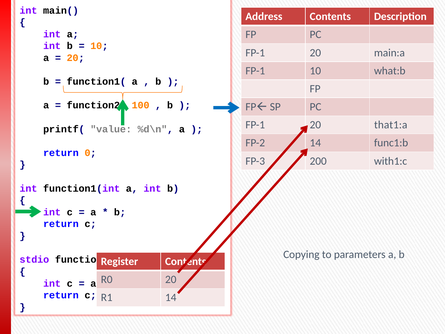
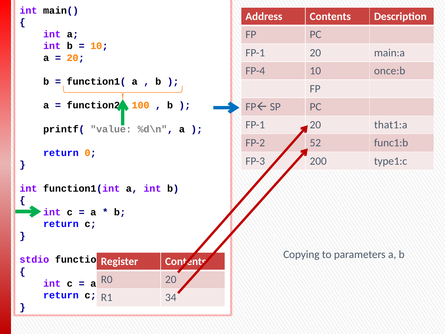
FP-1: FP-1 -> FP-4 (255, 71)
what:b: what:b -> once:b (390, 71)
14: 14 -> 52 (315, 143)
with1:c: with1:c -> type1:c (391, 161)
R1 14: 14 -> 34 (171, 297)
